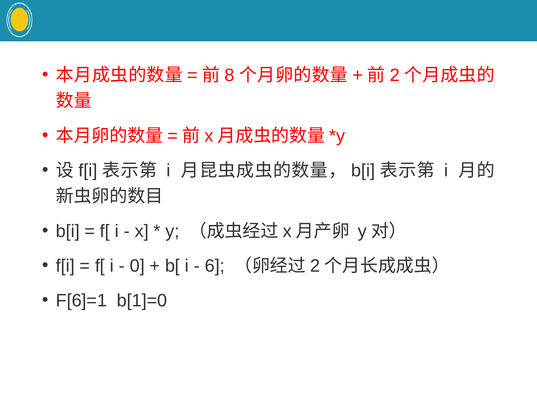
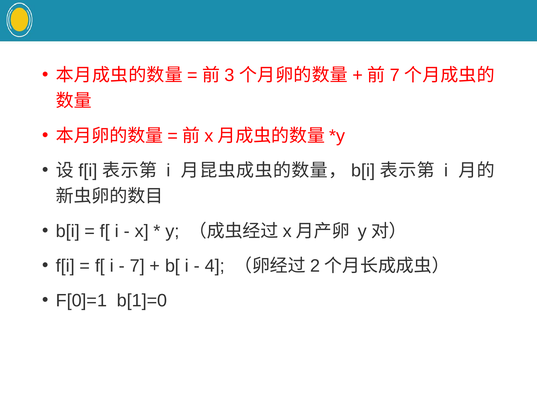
8: 8 -> 3 (230, 75)
2: 2 -> 7 (395, 75)
0: 0 -> 7 (137, 266)
6: 6 -> 4 (215, 266)
F[6]=1: F[6]=1 -> F[0]=1 (81, 300)
